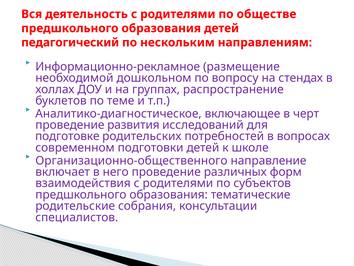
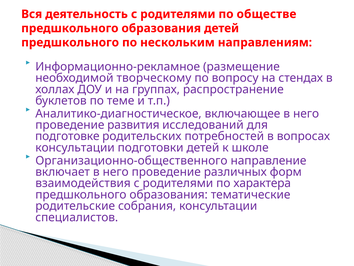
педагогический: педагогический -> предшкольного (70, 42)
дошкольном: дошкольном -> творческому (154, 78)
включающее в черт: черт -> него (306, 113)
современном: современном -> консультации (75, 147)
субъектов: субъектов -> характера (262, 183)
